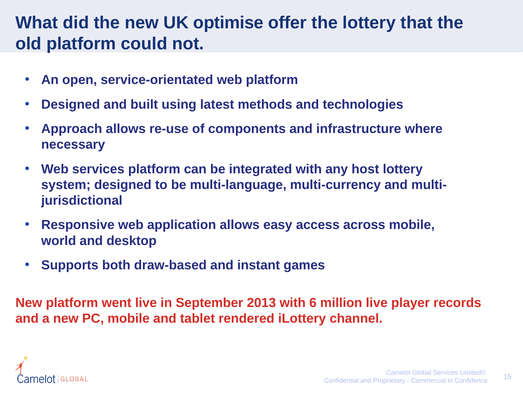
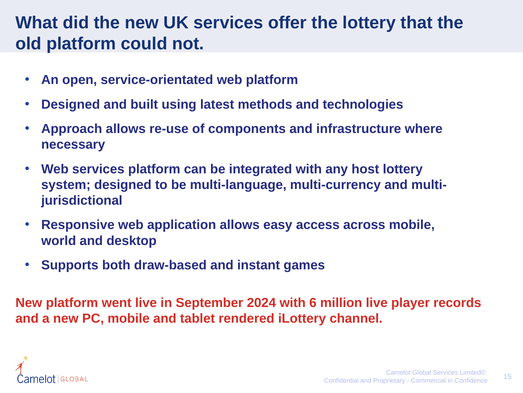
UK optimise: optimise -> services (228, 23)
2013: 2013 -> 2024 (261, 302)
